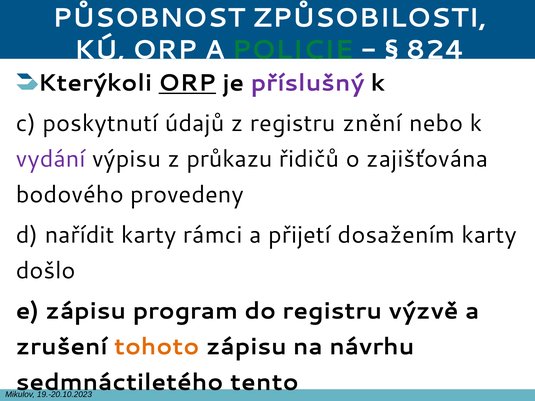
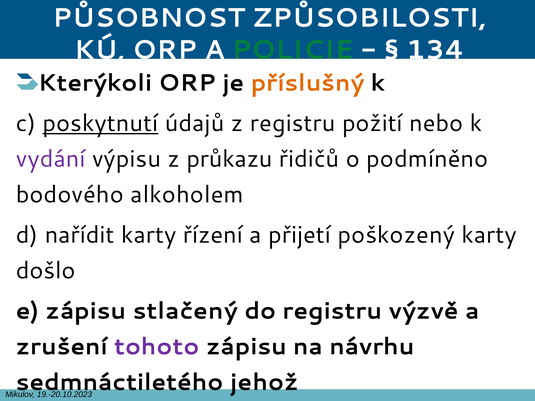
824: 824 -> 134 (435, 50)
ORP underline: present -> none (187, 83)
příslušný colour: purple -> orange (308, 83)
poskytnutí underline: none -> present (100, 124)
znění: znění -> požití (372, 124)
zajišťována: zajišťována -> podmíněno (427, 159)
provedeny: provedeny -> alkoholem (187, 195)
rámci: rámci -> řízení (213, 235)
dosažením: dosažením -> poškozený (396, 235)
program: program -> stlačený (185, 311)
tohoto colour: orange -> purple (157, 347)
tento: tento -> jehož (264, 383)
